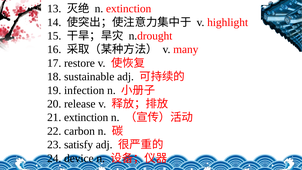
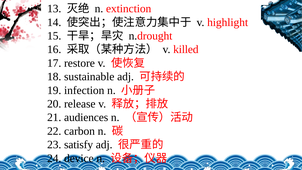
many: many -> killed (186, 49)
21 extinction: extinction -> audiences (86, 117)
